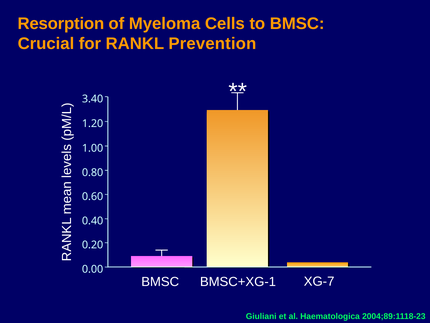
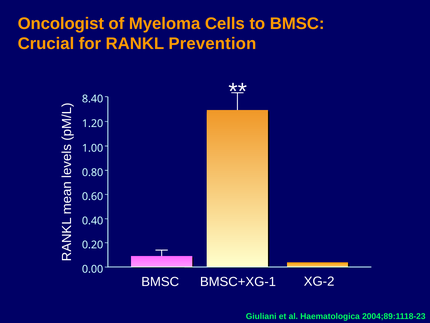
Resorption: Resorption -> Oncologist (61, 24)
3.40: 3.40 -> 8.40 (93, 99)
XG-7: XG-7 -> XG-2 (319, 281)
